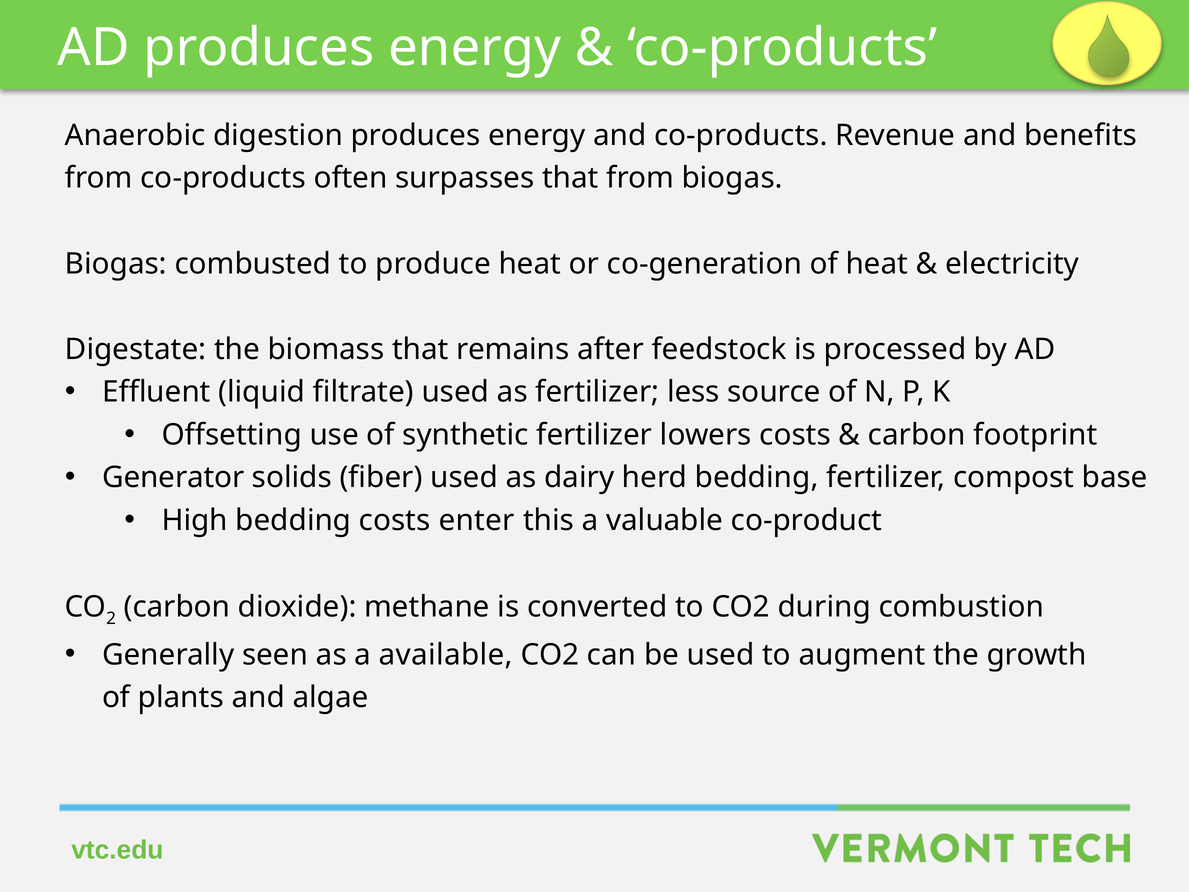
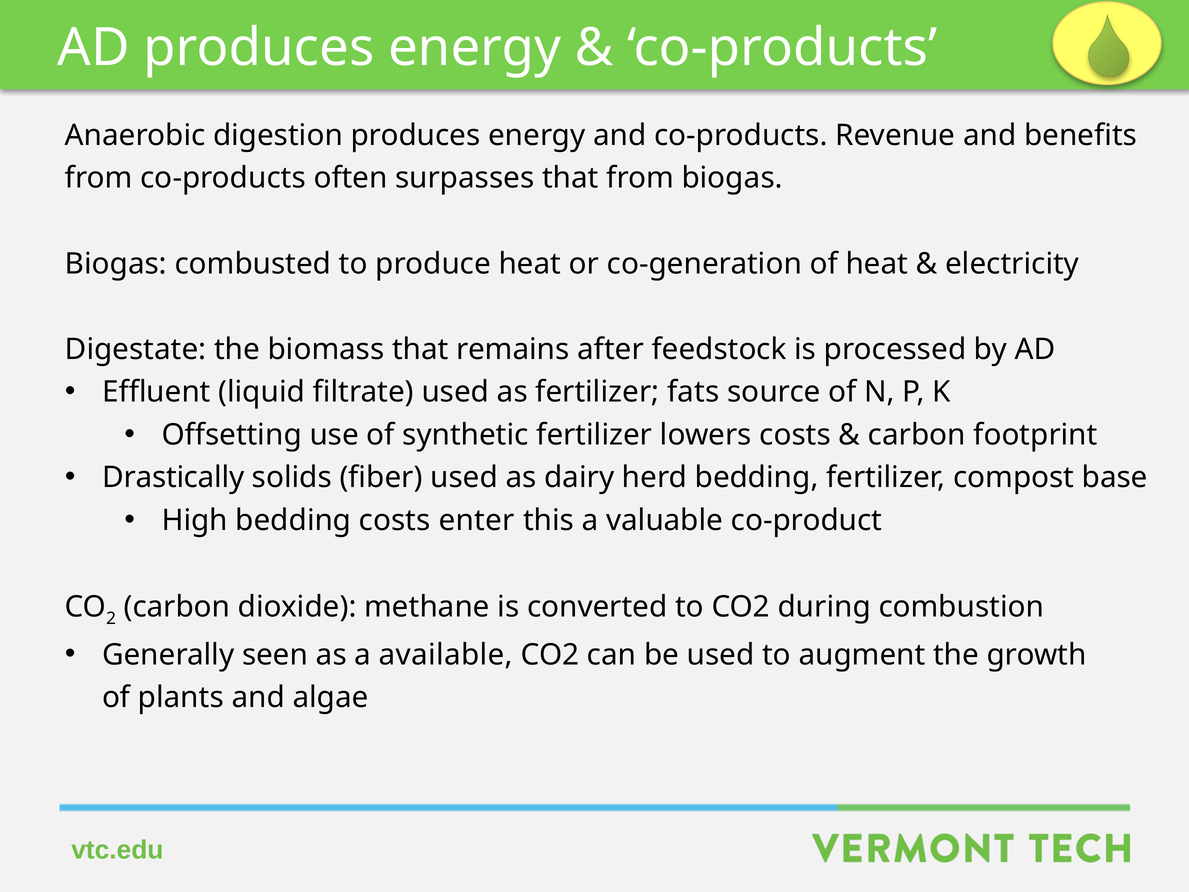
less: less -> fats (693, 392)
Generator: Generator -> Drastically (173, 478)
